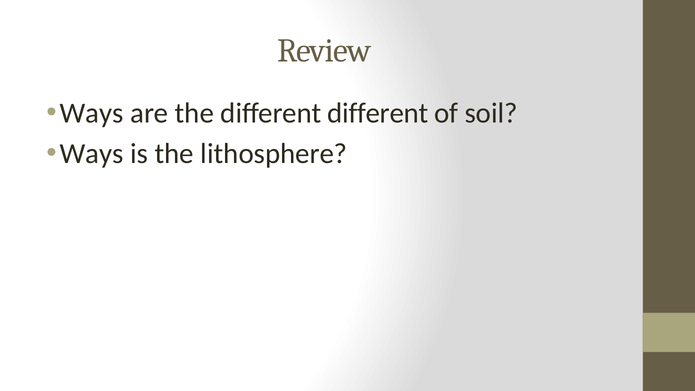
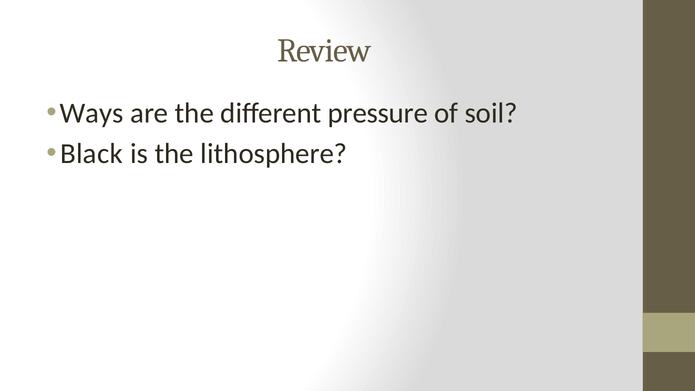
different different: different -> pressure (378, 113)
Ways: Ways -> Black (91, 154)
